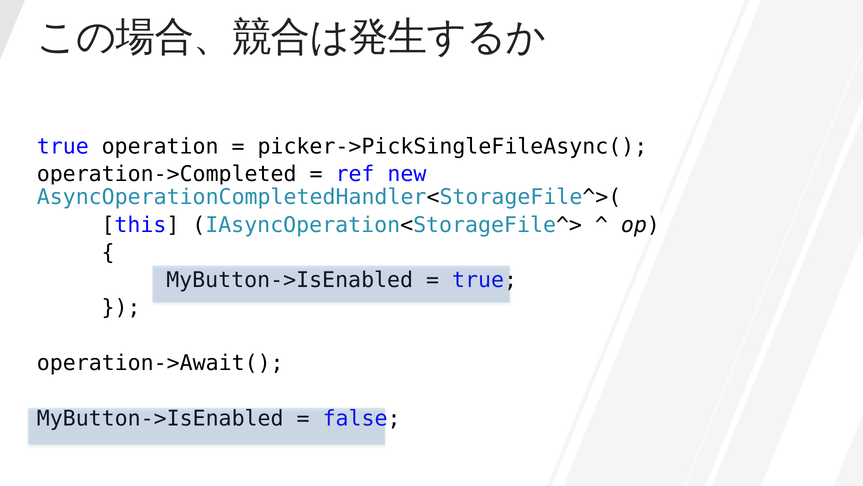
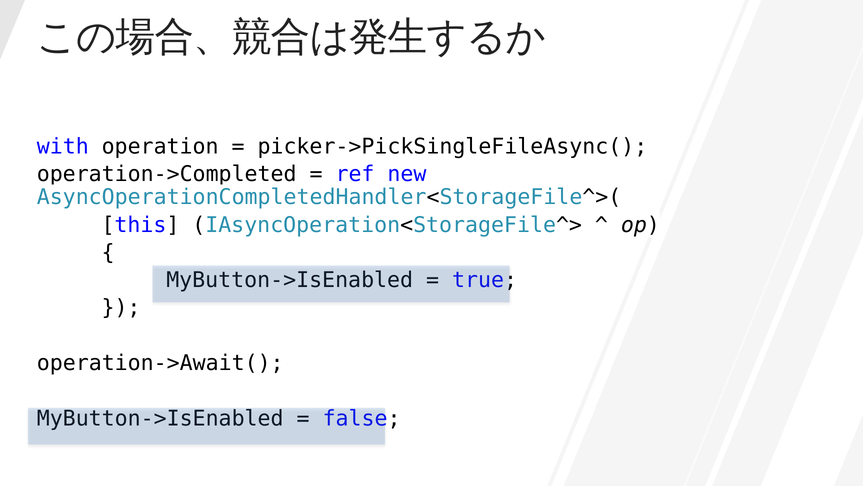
true: true -> with (63, 146)
